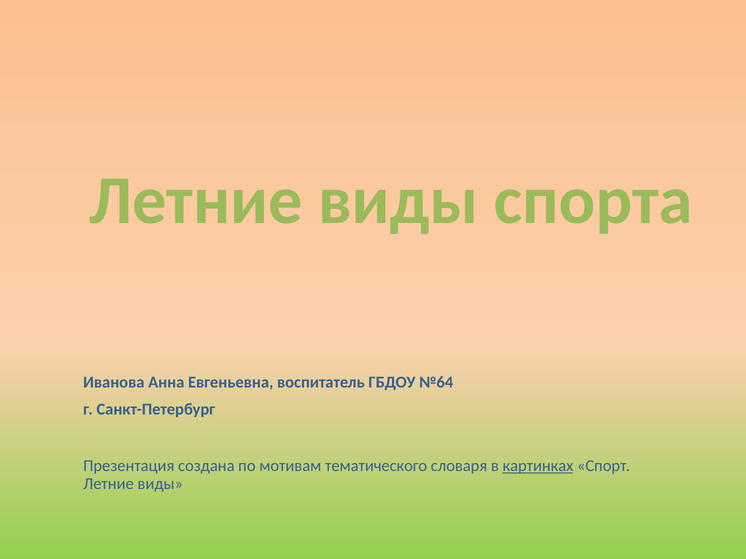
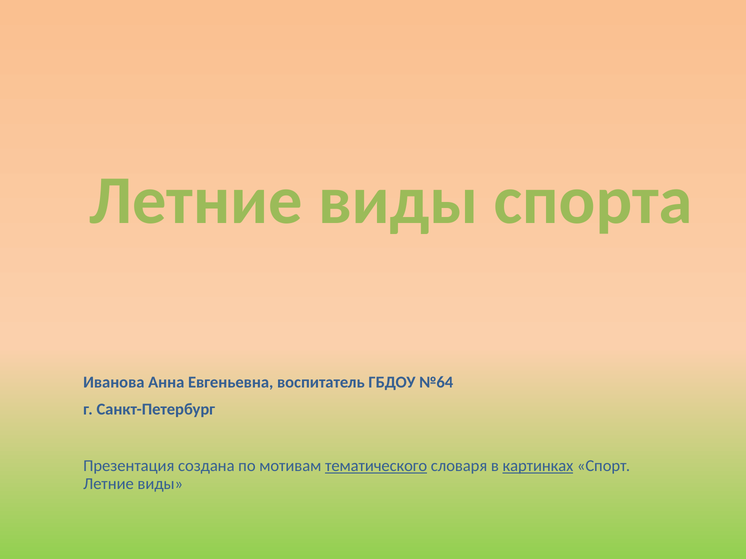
тематического underline: none -> present (376, 466)
